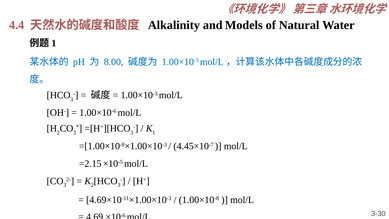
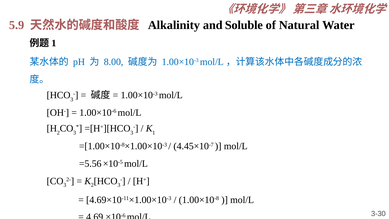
4.4: 4.4 -> 5.9 (17, 25)
Models: Models -> Soluble (244, 25)
=2.15: =2.15 -> =5.56 (90, 163)
